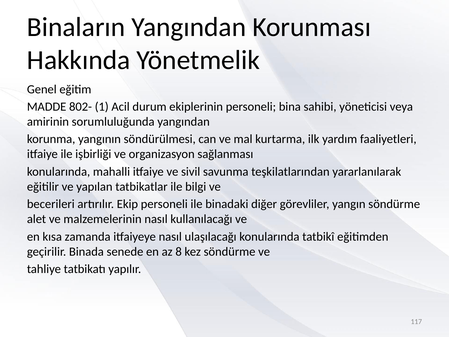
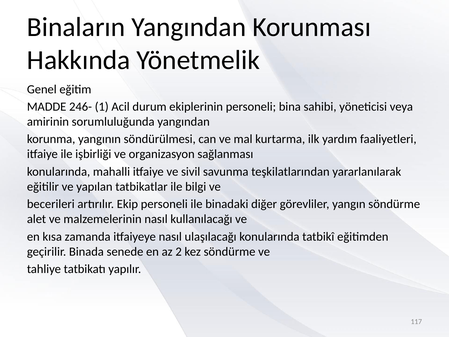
802-: 802- -> 246- (81, 107)
8: 8 -> 2 (179, 251)
